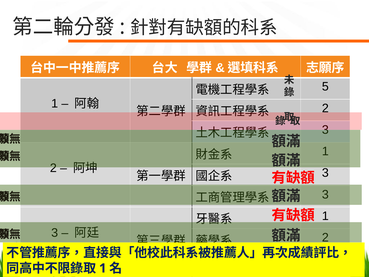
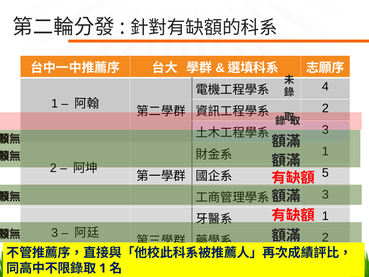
5: 5 -> 4 (325, 87)
3: 3 -> 5 (325, 173)
